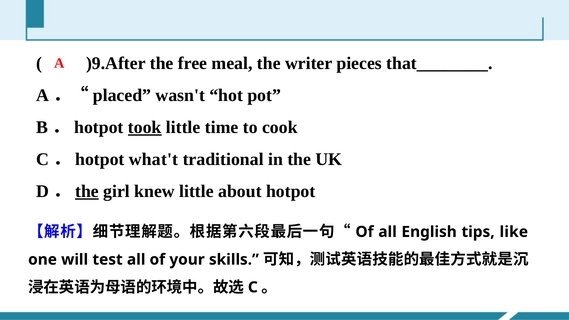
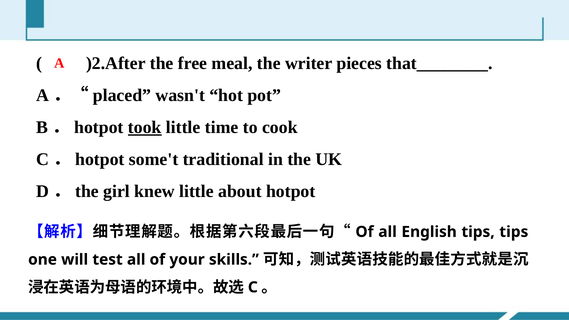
)9.After: )9.After -> )2.After (116, 63)
what't: what't -> some't (154, 159)
the underline: present -> none (87, 191)
tips like: like -> tips (514, 232)
